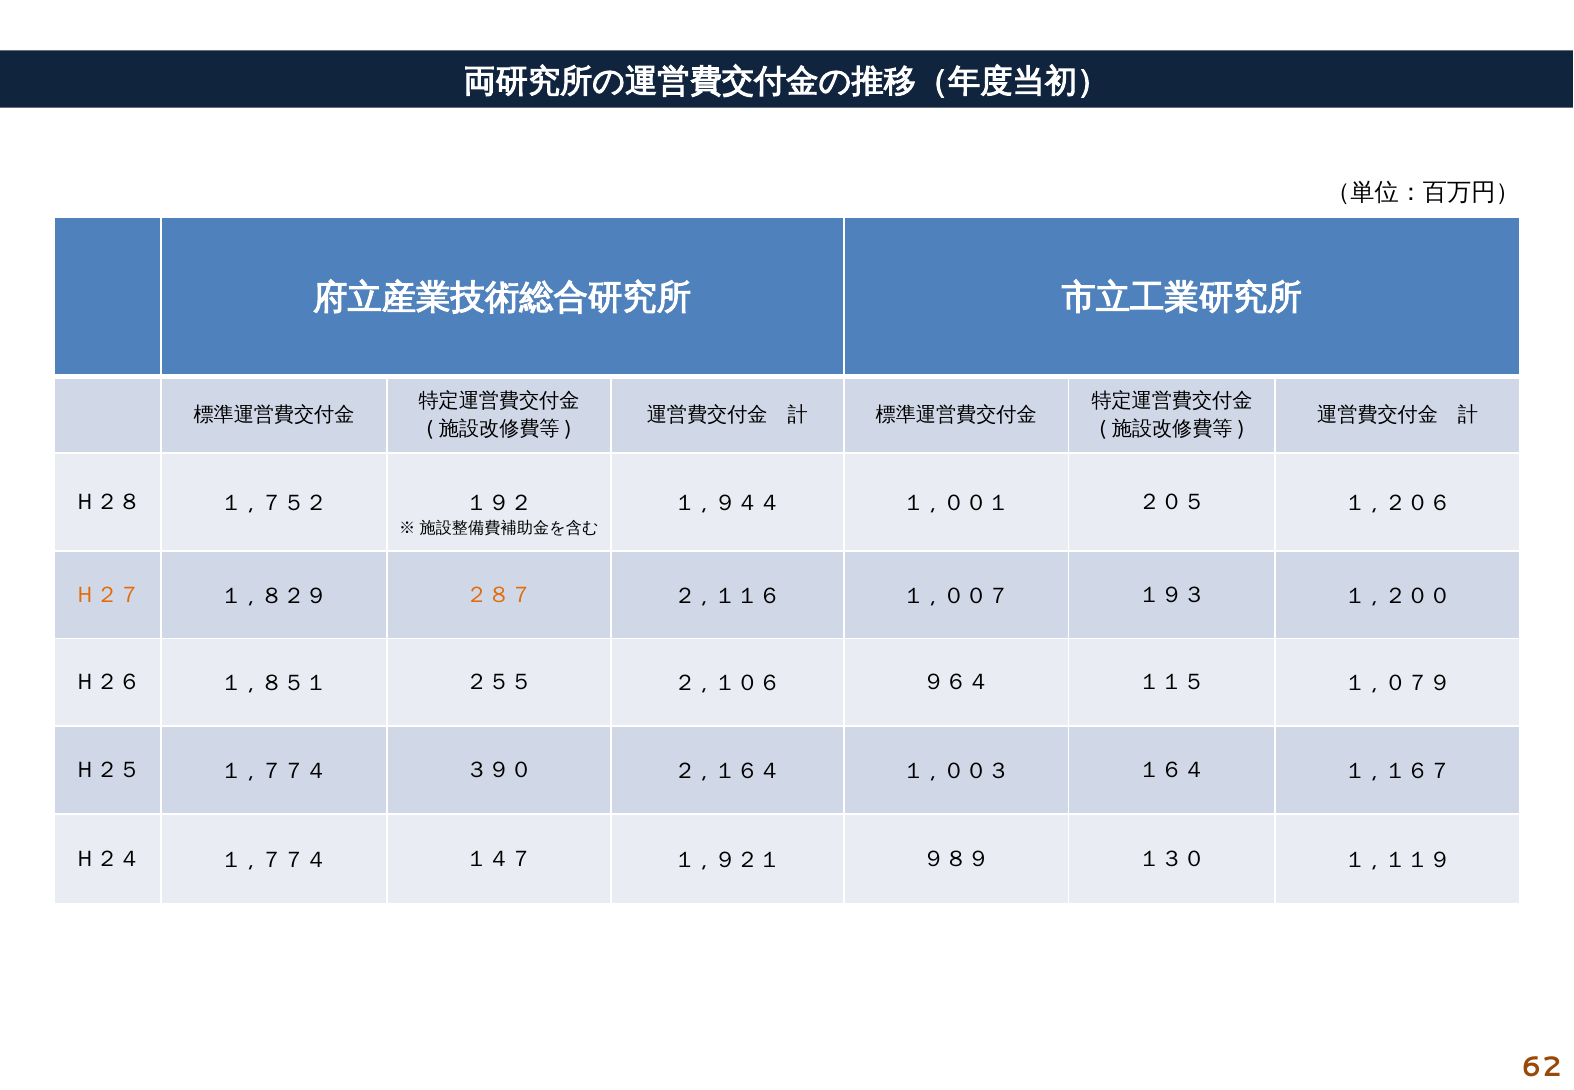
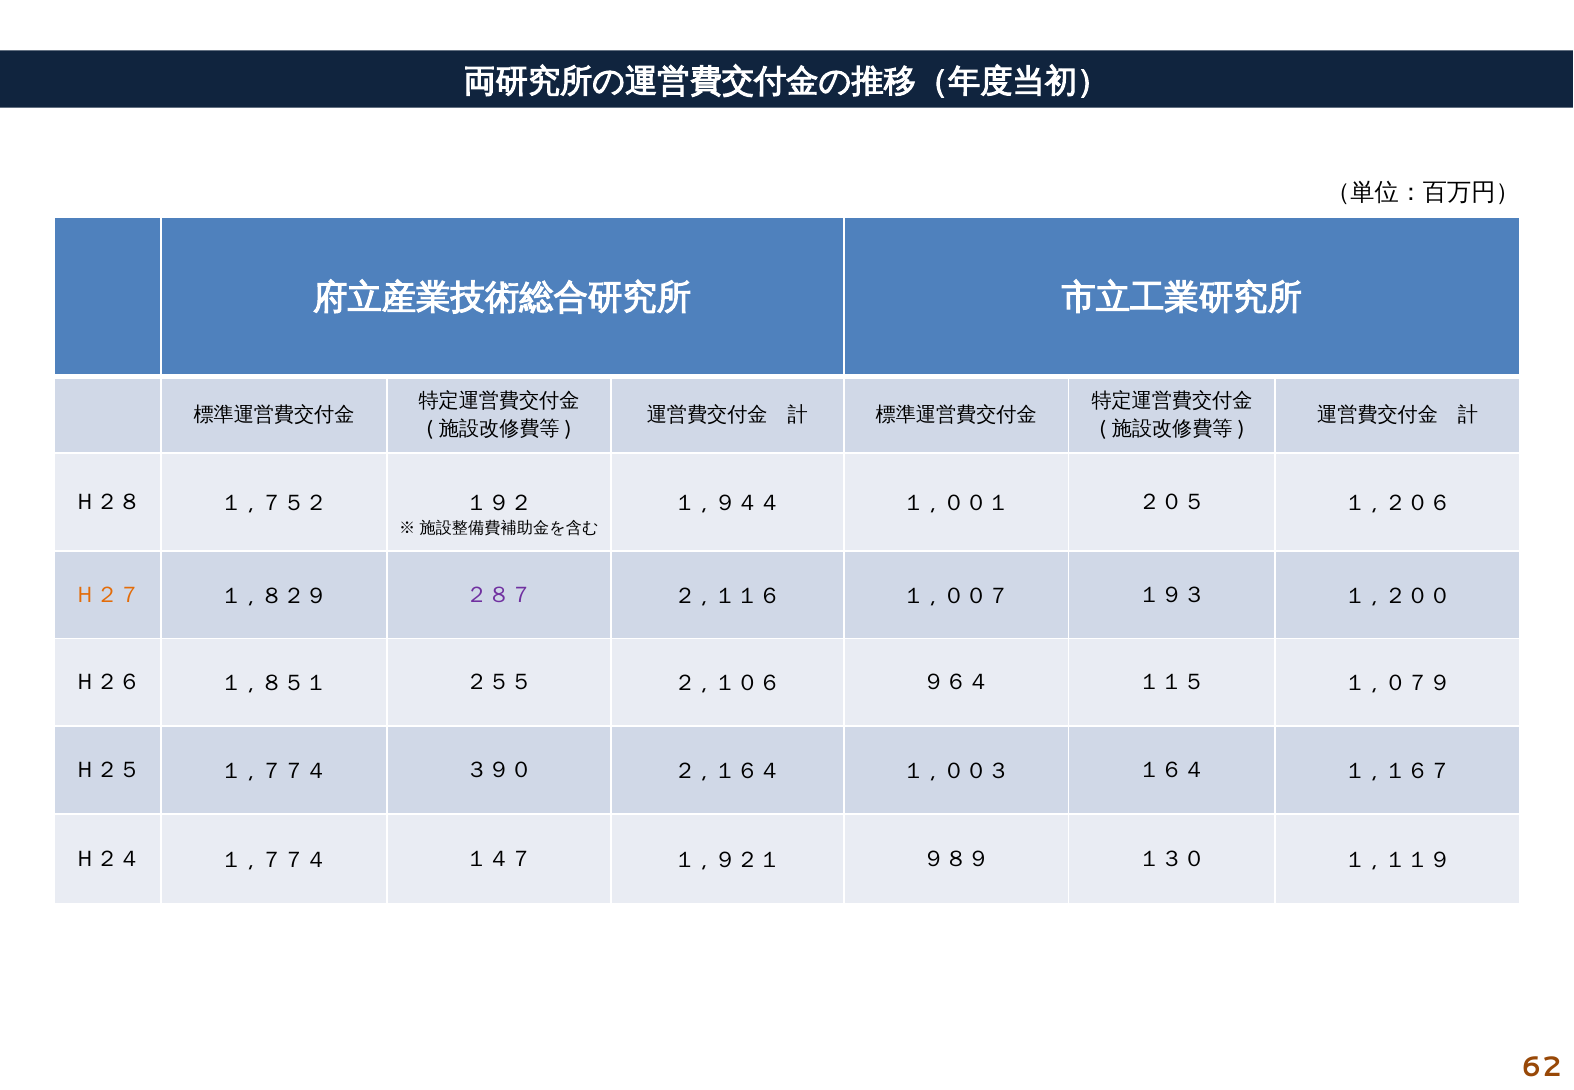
２８７ colour: orange -> purple (499, 595)
